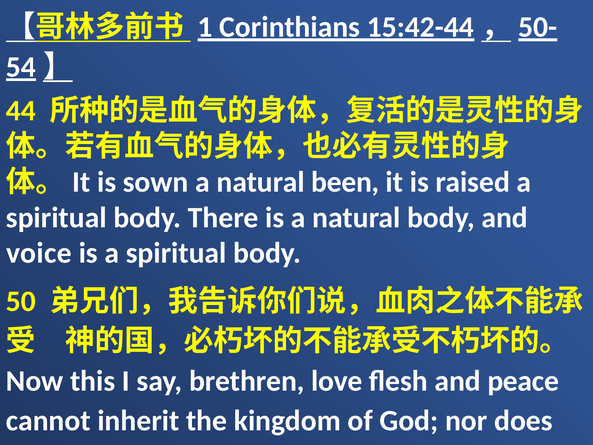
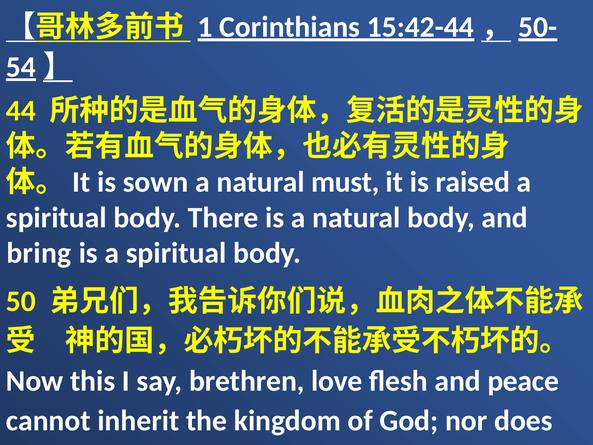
been: been -> must (345, 182)
voice: voice -> bring (39, 253)
